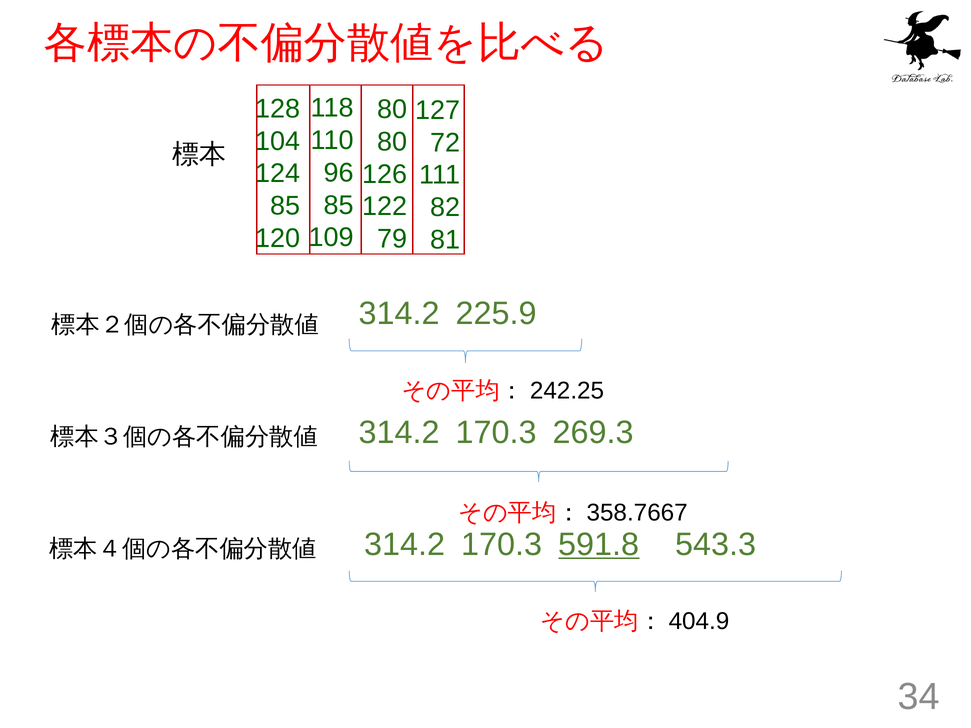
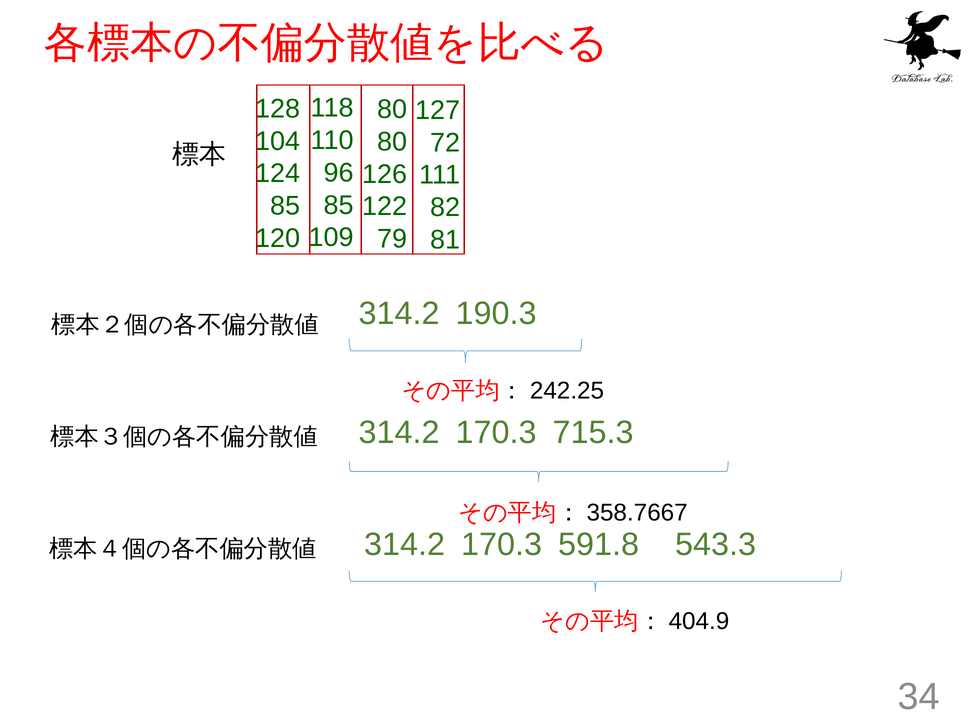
225.9: 225.9 -> 190.3 (496, 314)
269.3: 269.3 -> 715.3 (593, 433)
591.8 underline: present -> none (599, 545)
